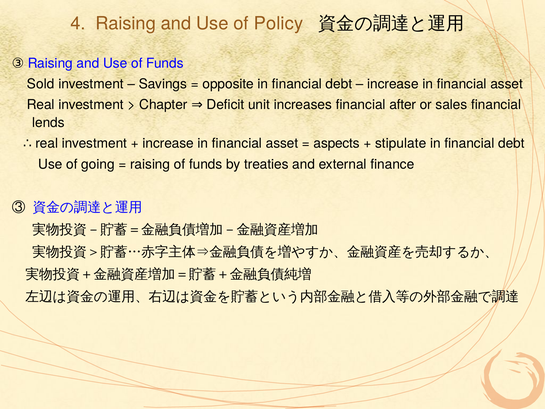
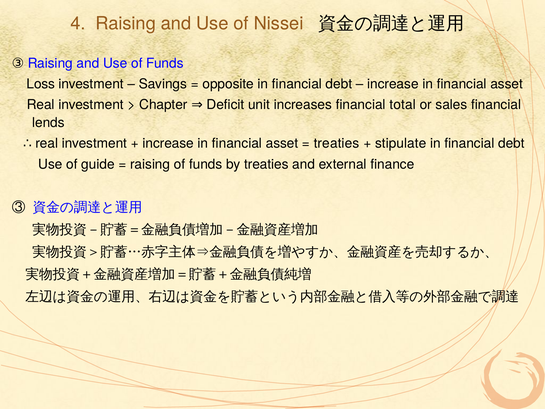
Policy: Policy -> Nissei (279, 23)
Sold: Sold -> Loss (41, 84)
after: after -> total (403, 105)
aspects: aspects -> treaties (337, 143)
going: going -> guide (98, 164)
